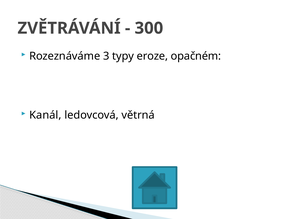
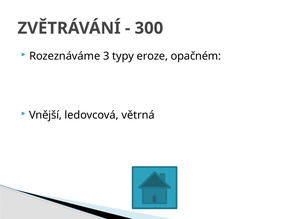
Kanál: Kanál -> Vnější (45, 116)
